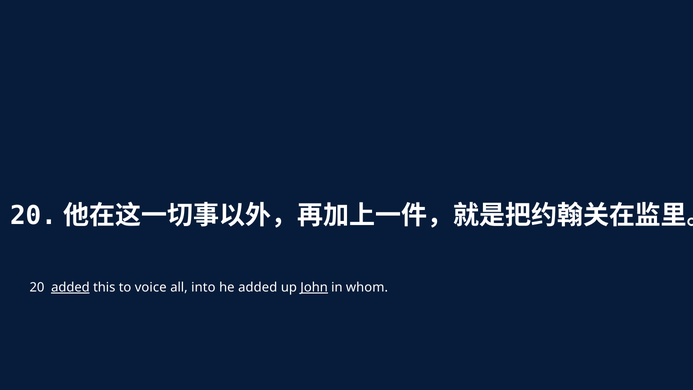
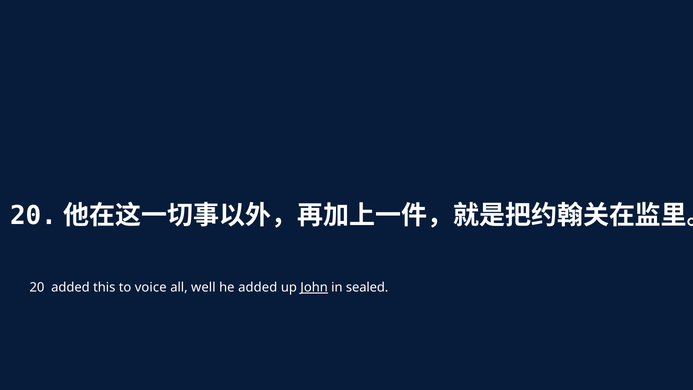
added underline: present -> none (70, 287)
into: into -> well (203, 287)
whom: whom -> sealed (367, 287)
